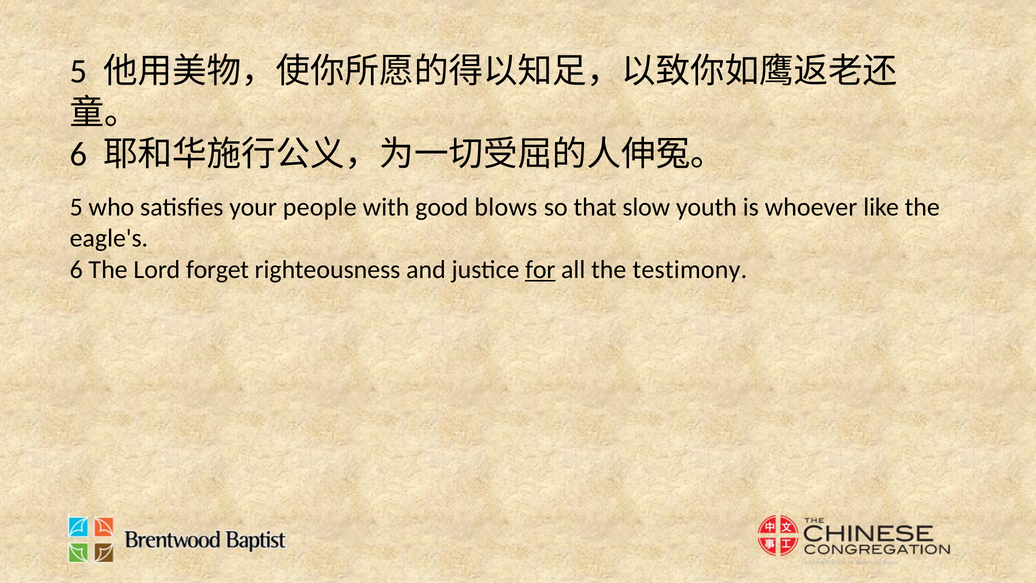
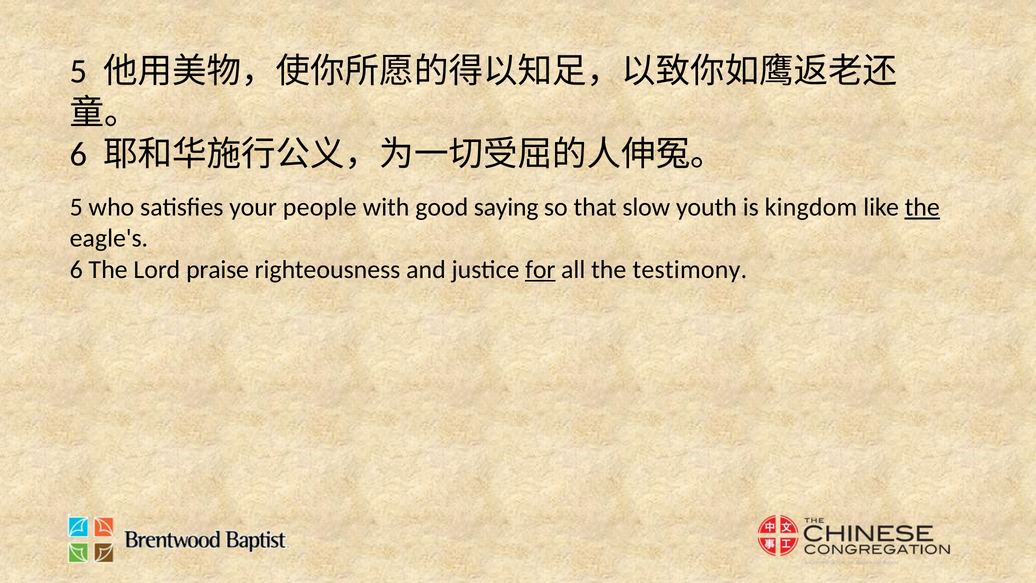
blows: blows -> saying (506, 207)
whoever: whoever -> kingdom (811, 207)
the underline: none -> present (922, 207)
forget: forget -> praise (218, 269)
